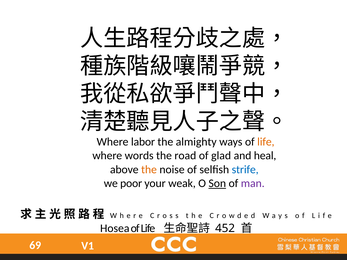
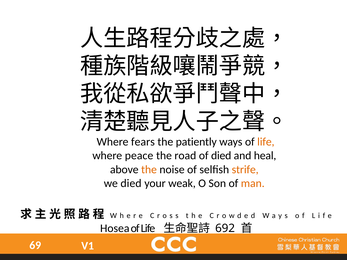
labor: labor -> fears (143, 142)
almighty: almighty -> patiently (196, 142)
words: words -> peace (139, 156)
of glad: glad -> died (221, 156)
strife colour: blue -> orange (245, 170)
we poor: poor -> died (131, 184)
Son underline: present -> none (217, 184)
man colour: purple -> orange (253, 184)
452: 452 -> 692 (225, 228)
